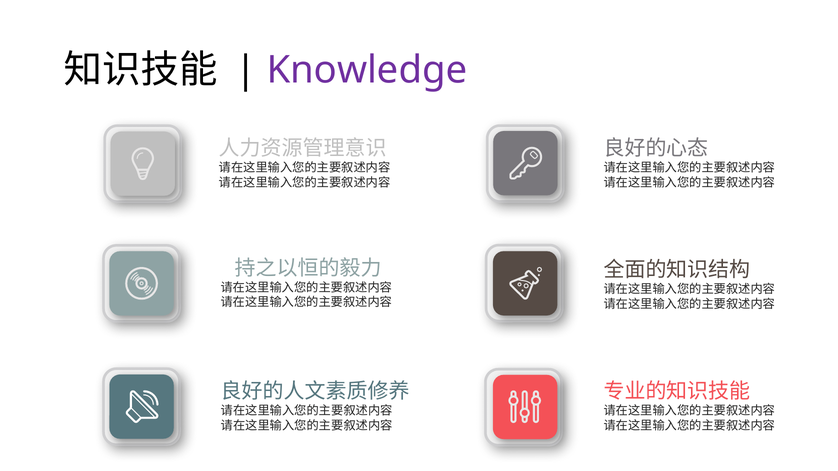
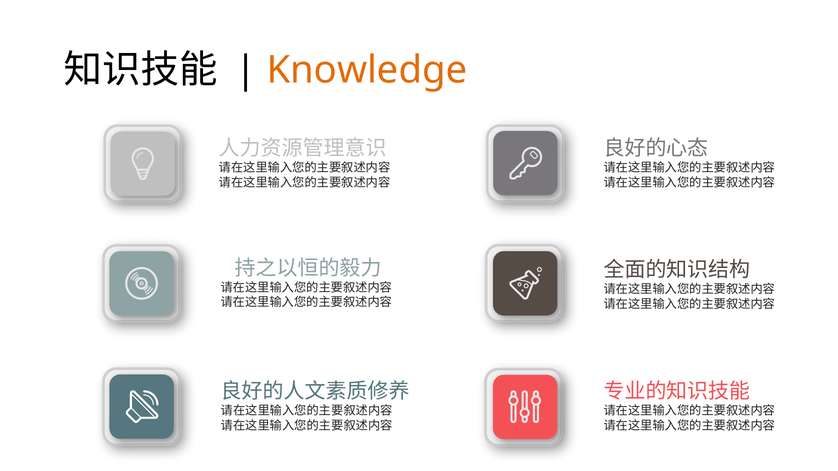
Knowledge colour: purple -> orange (367, 70)
